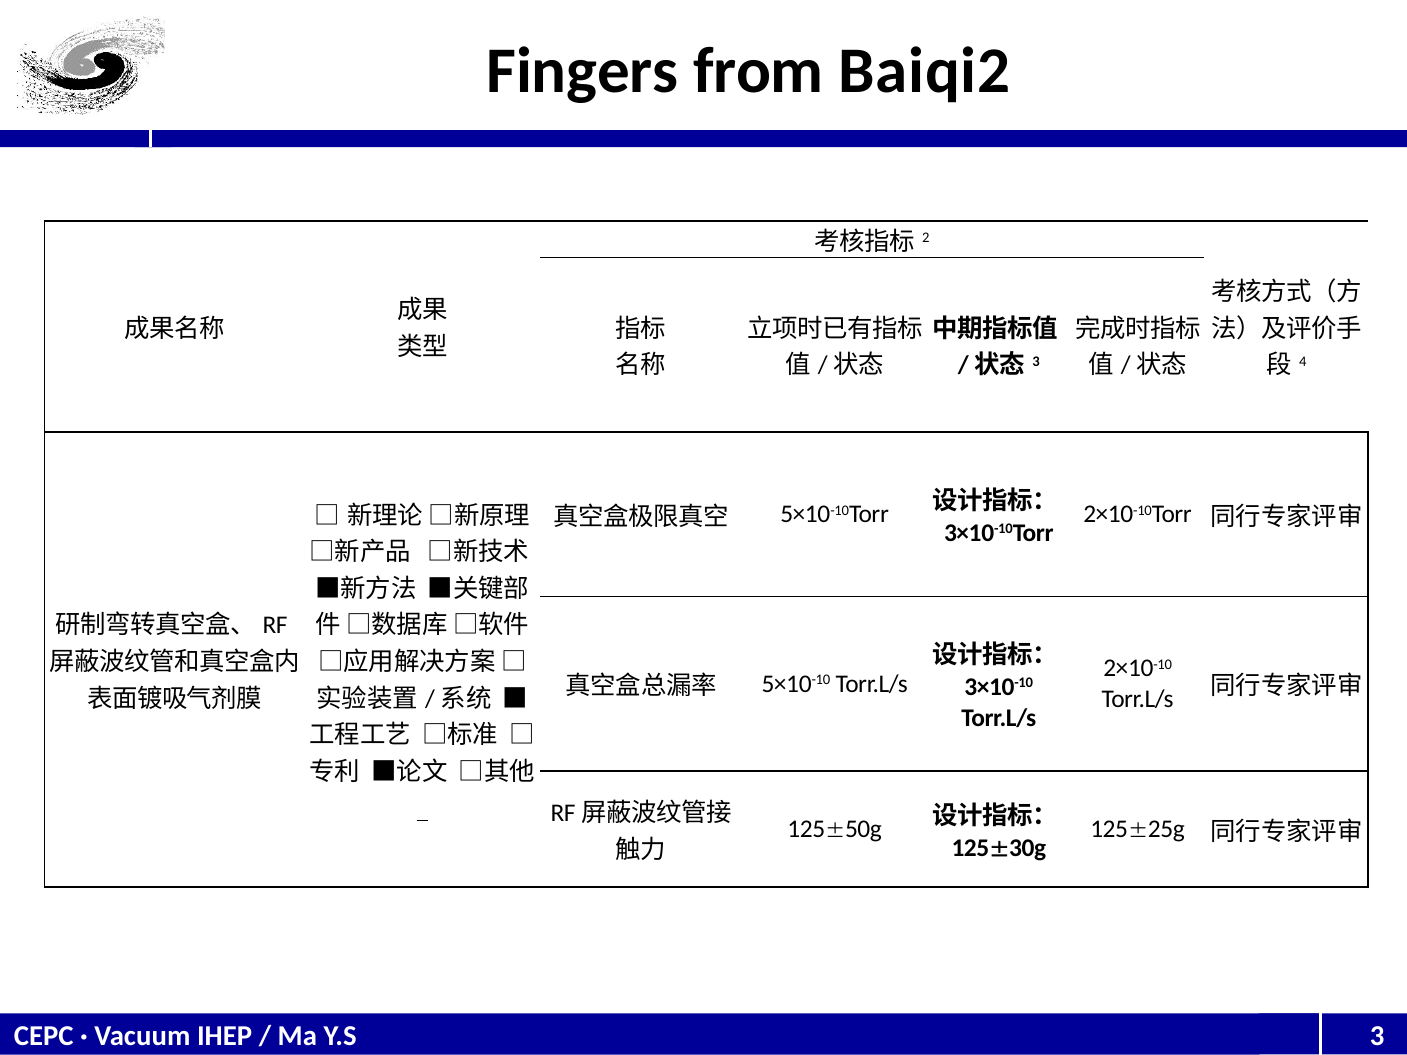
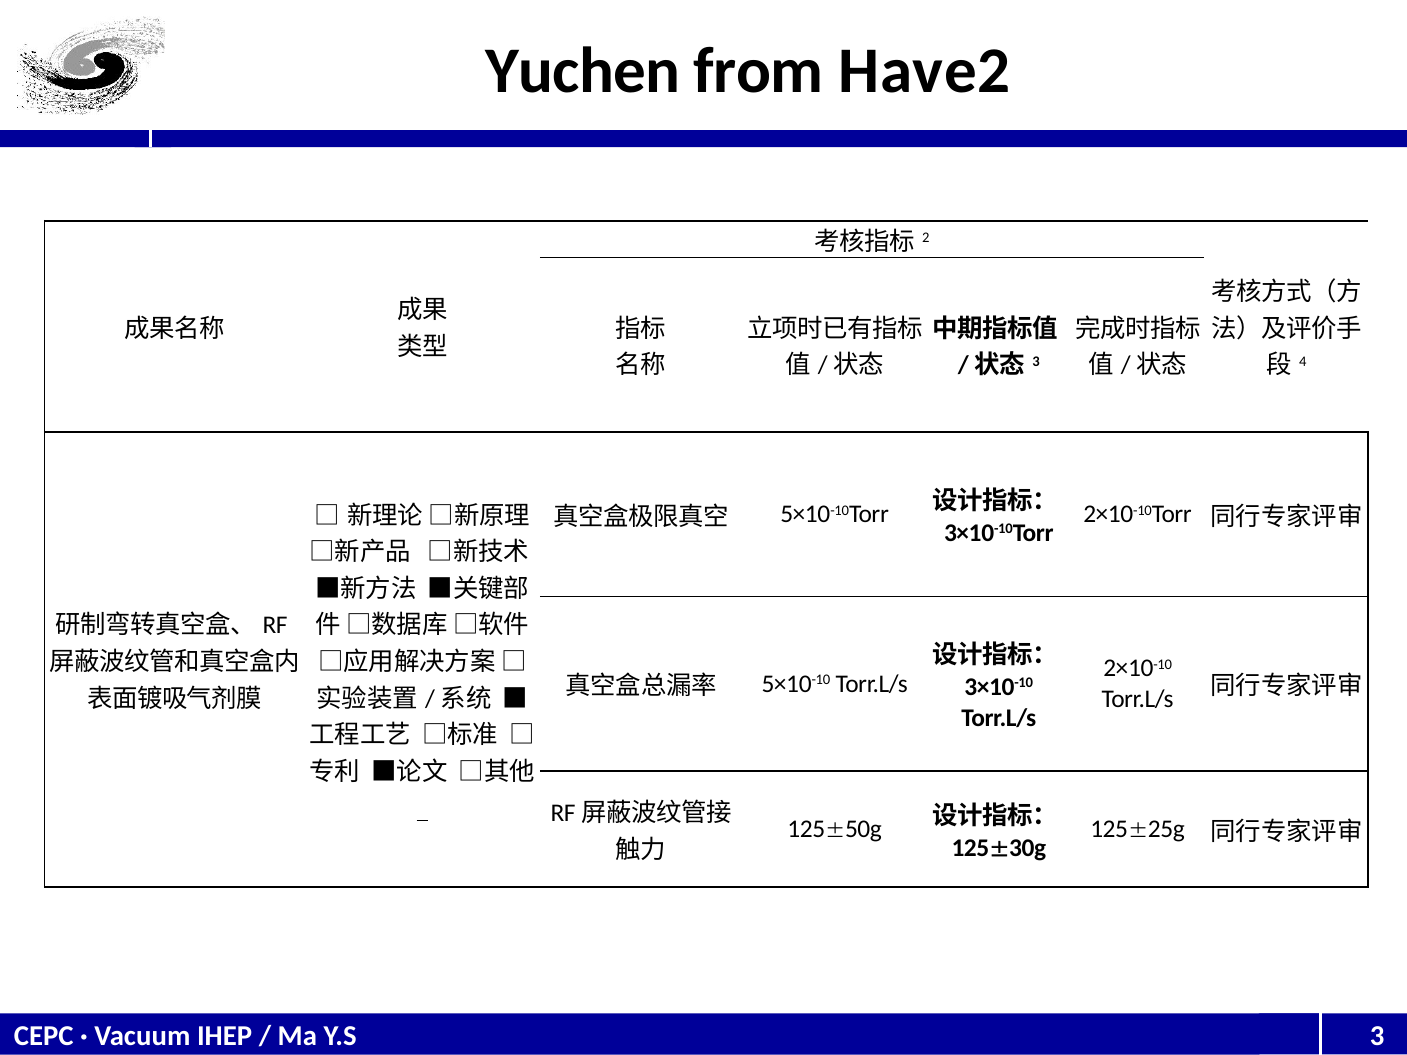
Fingers: Fingers -> Yuchen (583, 71)
Baiqi2: Baiqi2 -> Have2 (924, 71)
